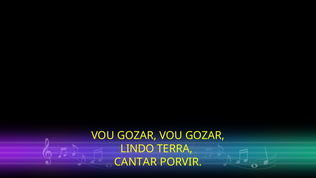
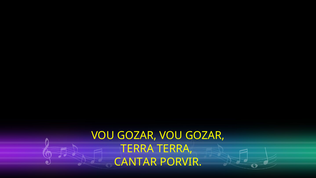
LINDO: LINDO -> TERRA (137, 148)
